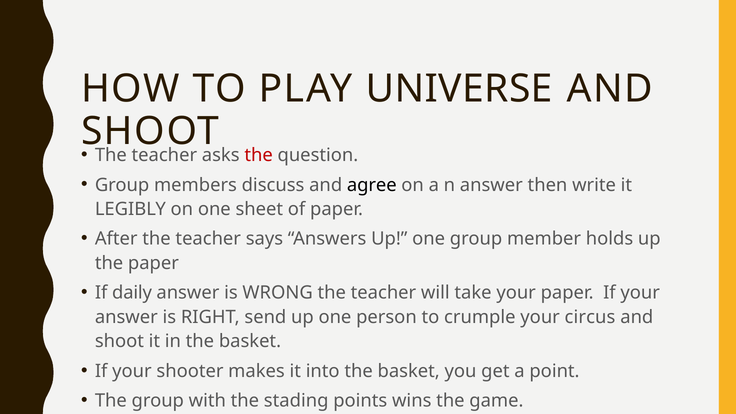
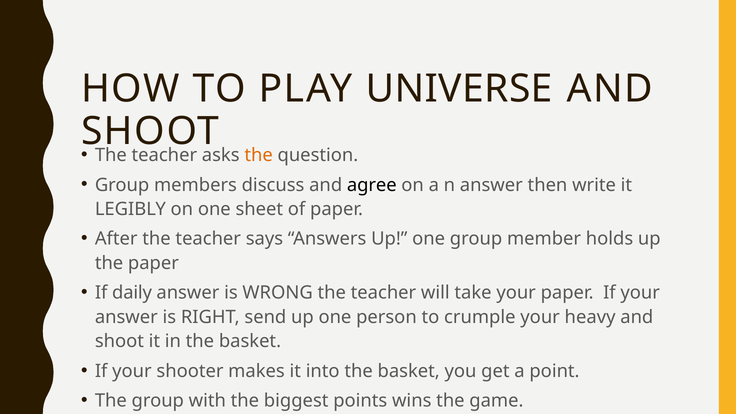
the colour: red -> orange (259, 155)
circus: circus -> heavy (590, 317)
stading: stading -> biggest (296, 401)
